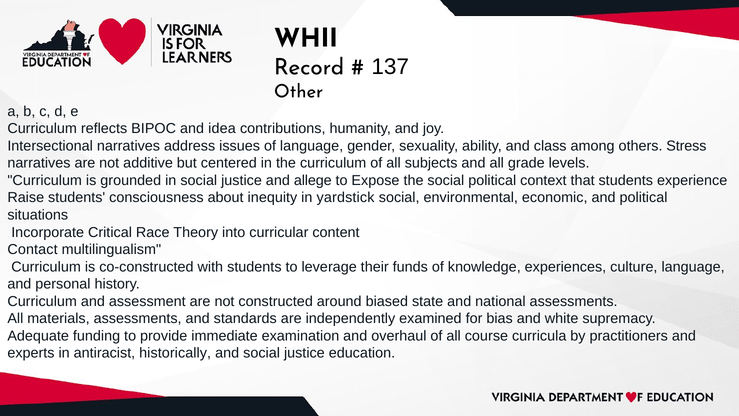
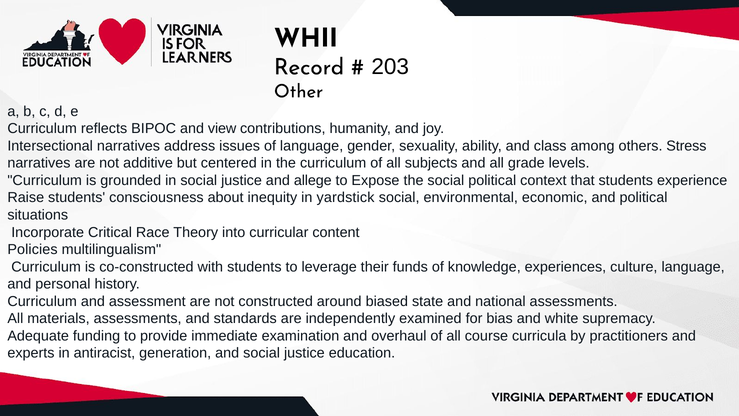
137: 137 -> 203 (390, 67)
idea: idea -> view (222, 129)
Contact: Contact -> Policies (33, 249)
historically: historically -> generation (175, 353)
